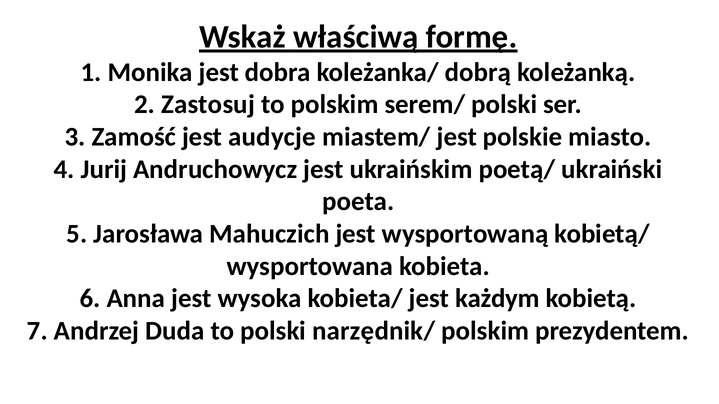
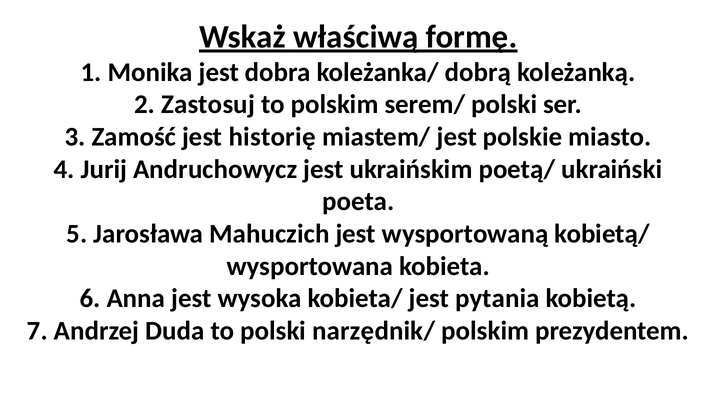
audycje: audycje -> historię (272, 137)
każdym: każdym -> pytania (497, 299)
